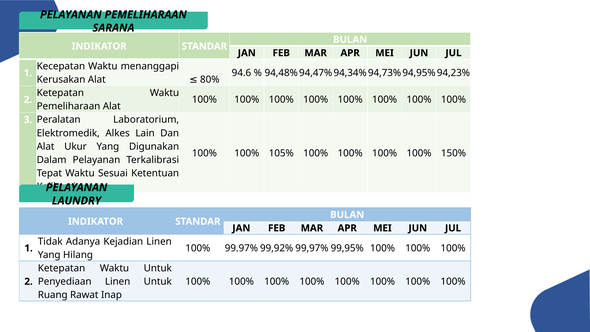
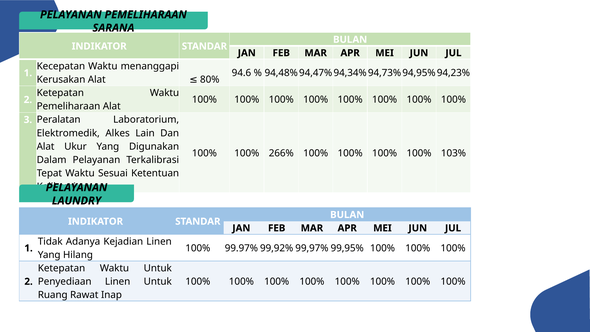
105%: 105% -> 266% (281, 153)
150%: 150% -> 103% (453, 153)
